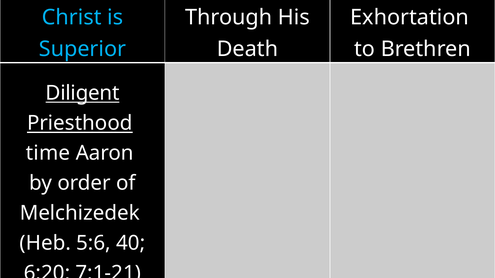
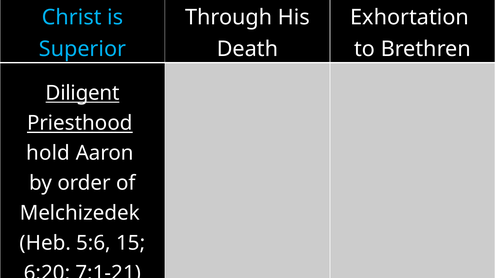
time: time -> hold (48, 153)
40: 40 -> 15 (131, 243)
